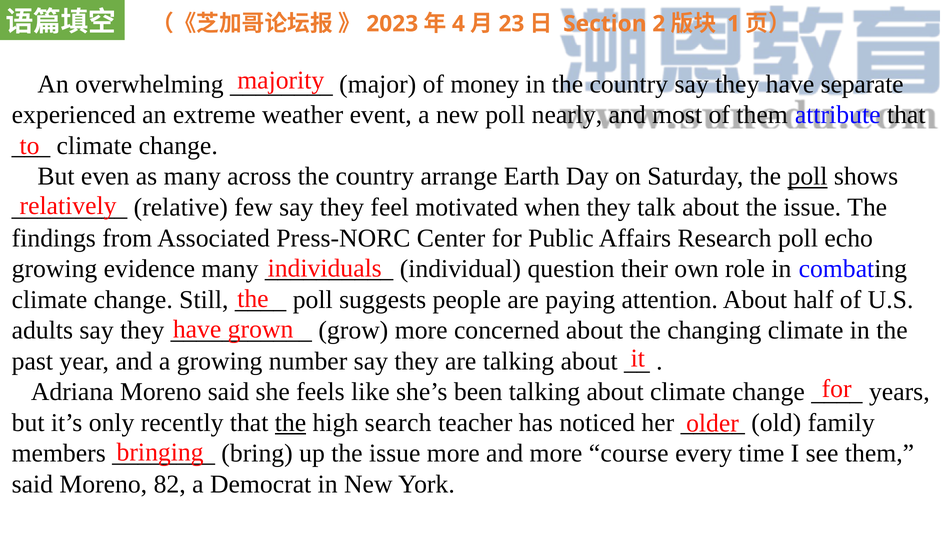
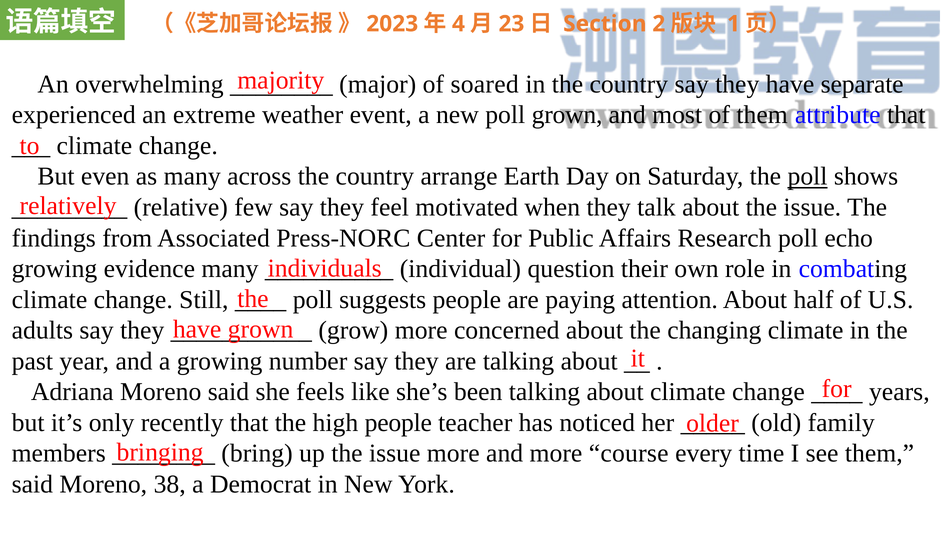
money: money -> soared (485, 84)
poll nearly: nearly -> grown (567, 115)
the underline: present -> none (290, 423)
high search: search -> people (398, 423)
82: 82 -> 38 (170, 484)
